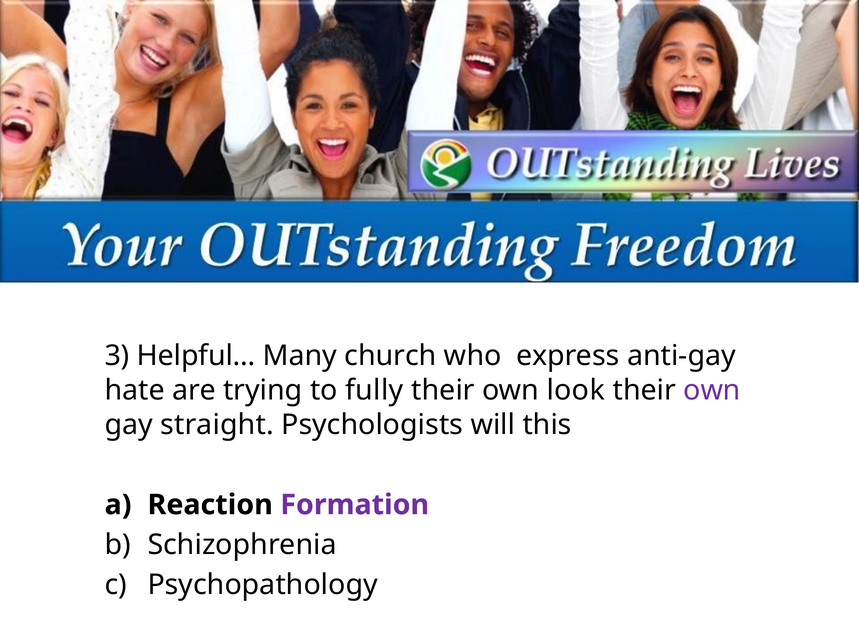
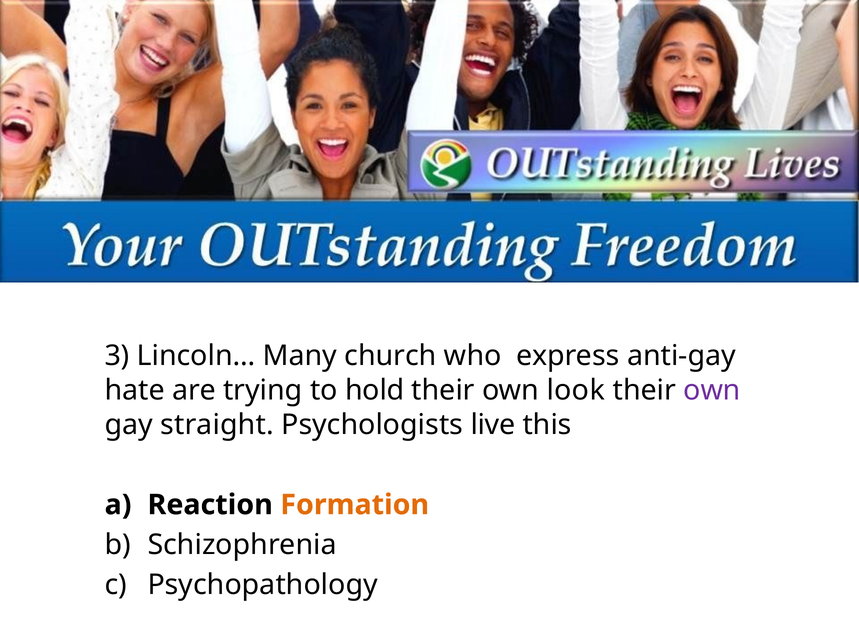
Helpful…: Helpful… -> Lincoln… (196, 356)
fully: fully -> hold (375, 390)
will: will -> live (493, 425)
Formation colour: purple -> orange (355, 505)
